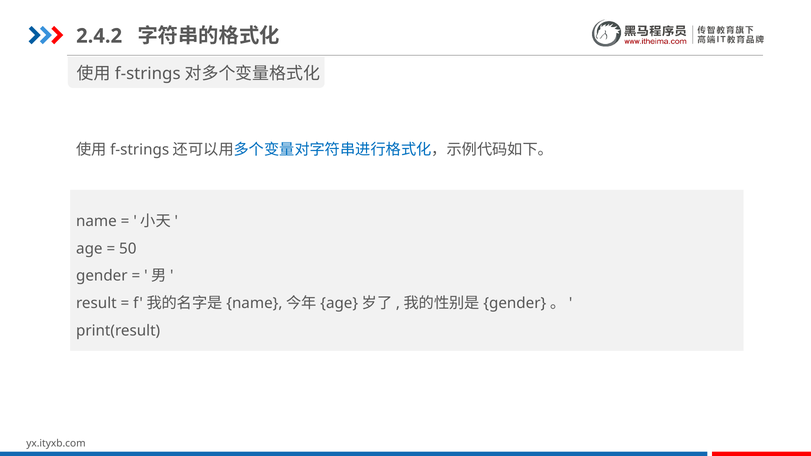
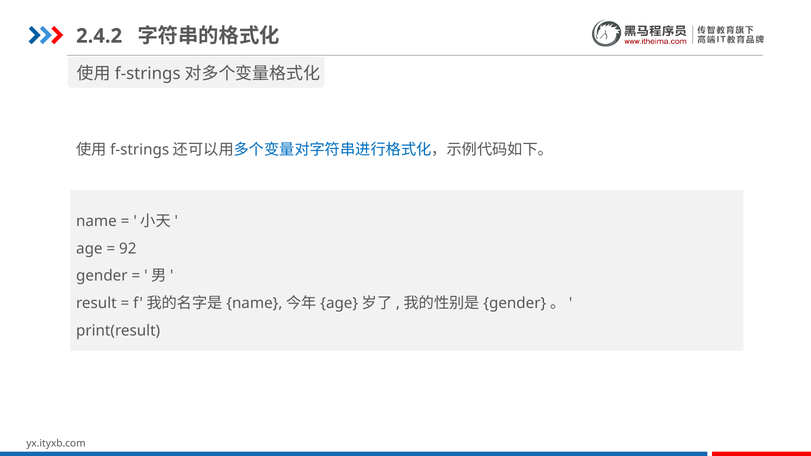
50: 50 -> 92 (128, 249)
